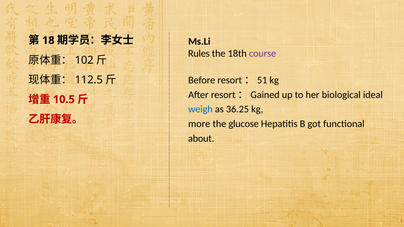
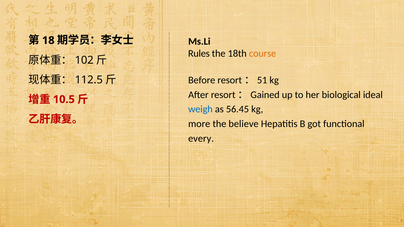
course colour: purple -> orange (263, 54)
36.25: 36.25 -> 56.45 (238, 109)
glucose: glucose -> believe (244, 124)
about: about -> every (201, 139)
